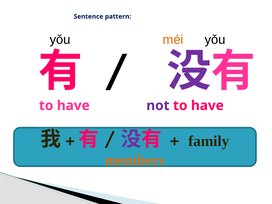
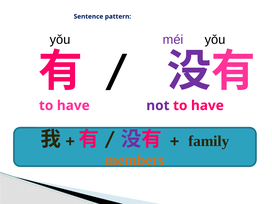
méi colour: orange -> purple (173, 40)
